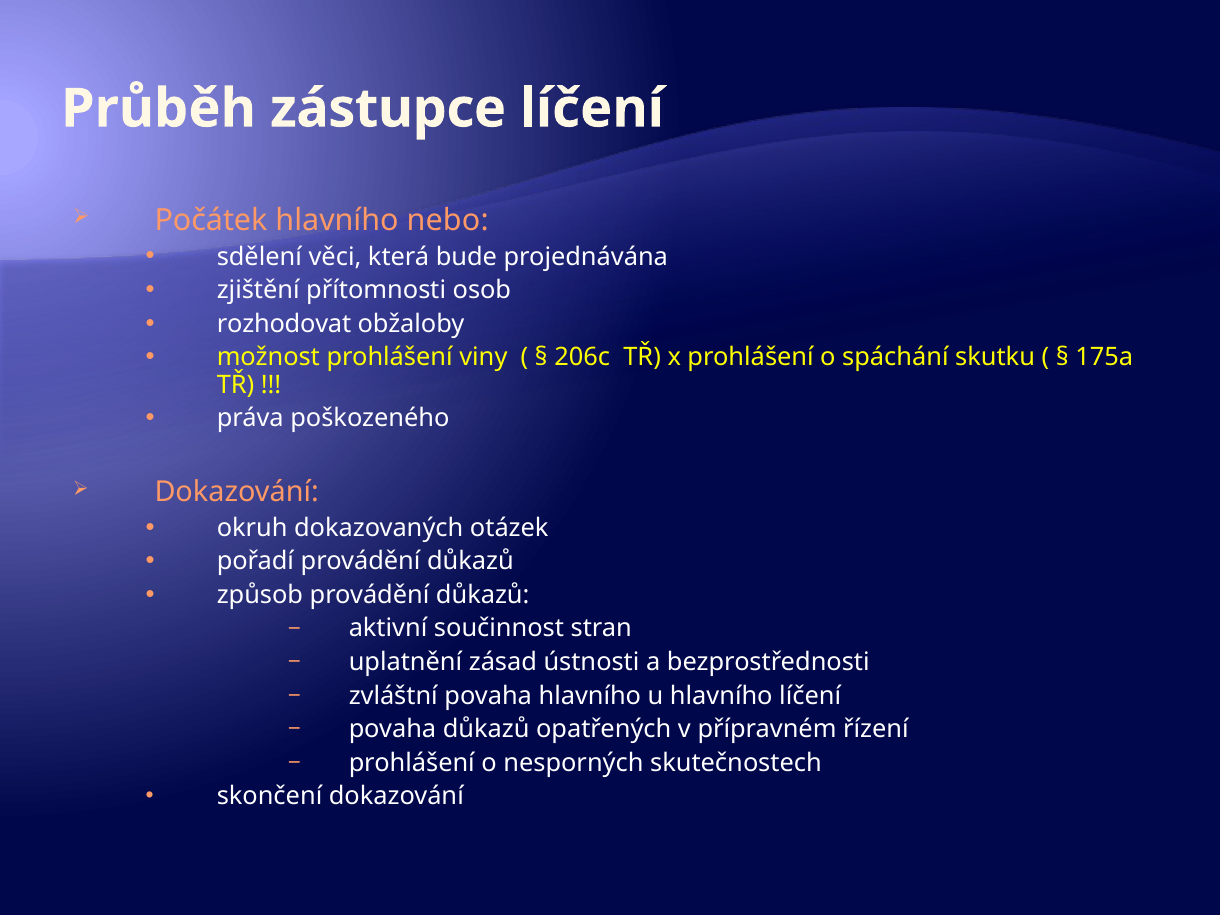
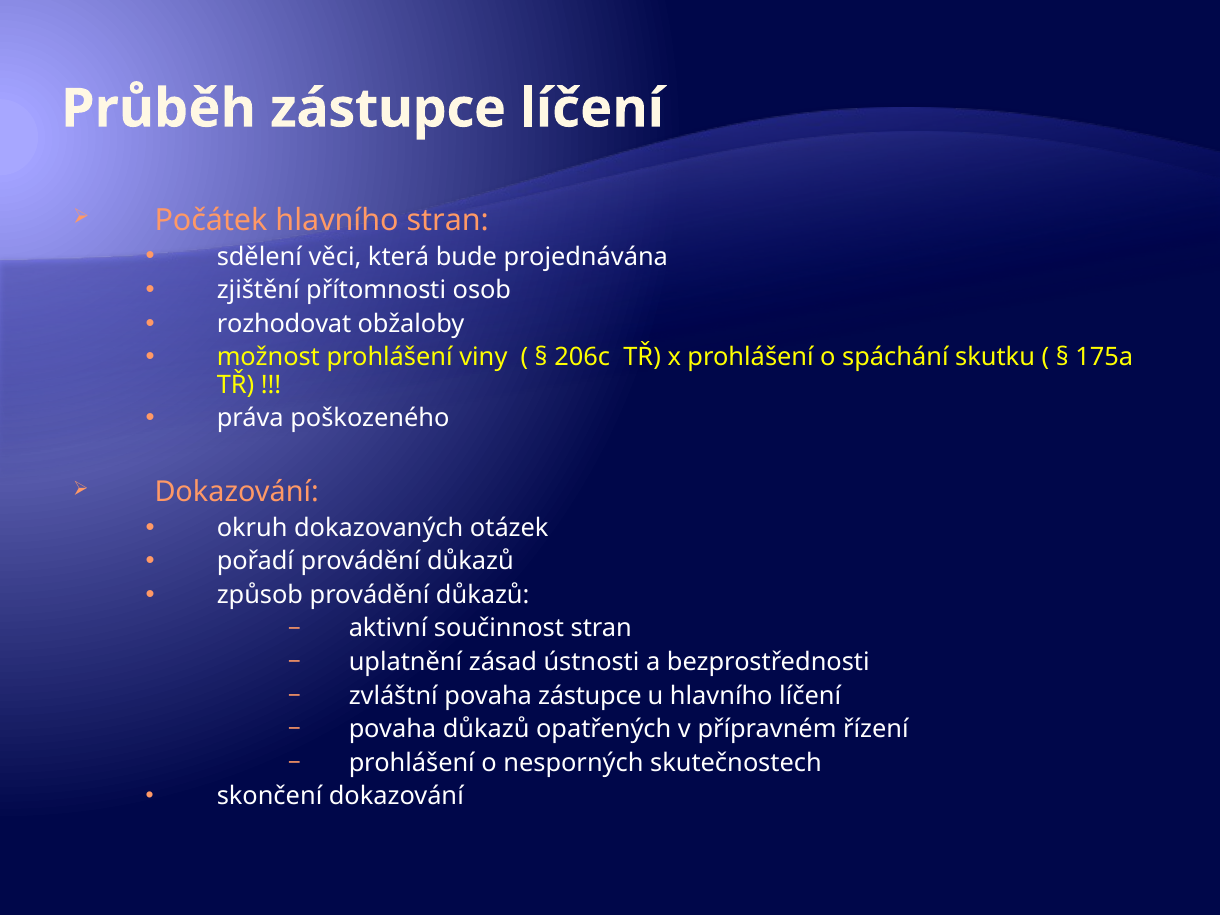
hlavního nebo: nebo -> stran (448, 220)
povaha hlavního: hlavního -> zástupce (590, 696)
